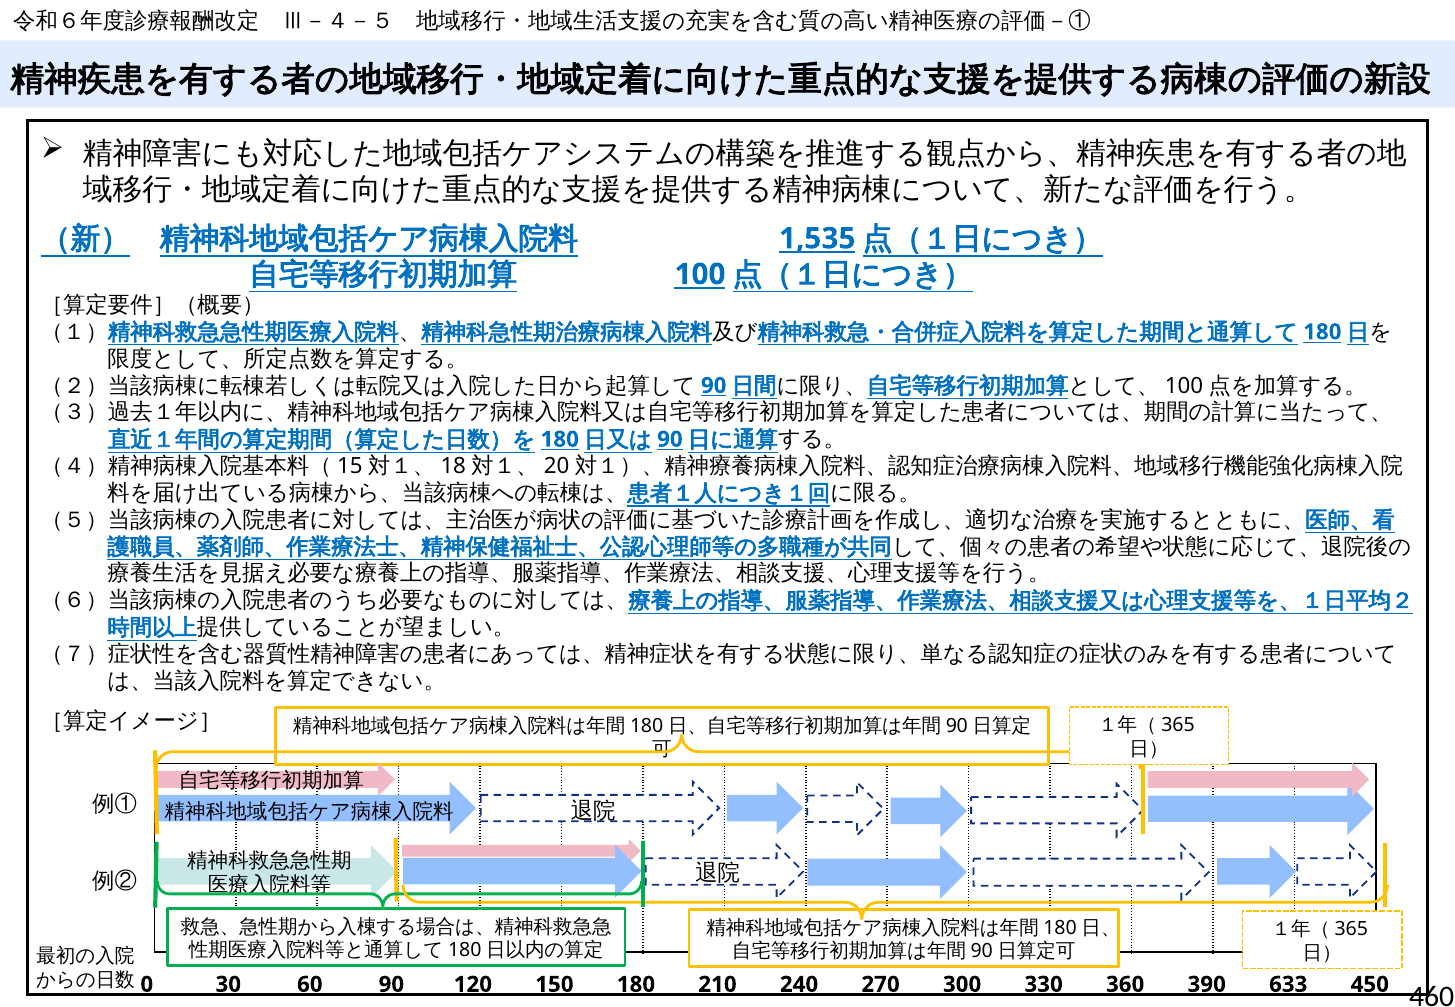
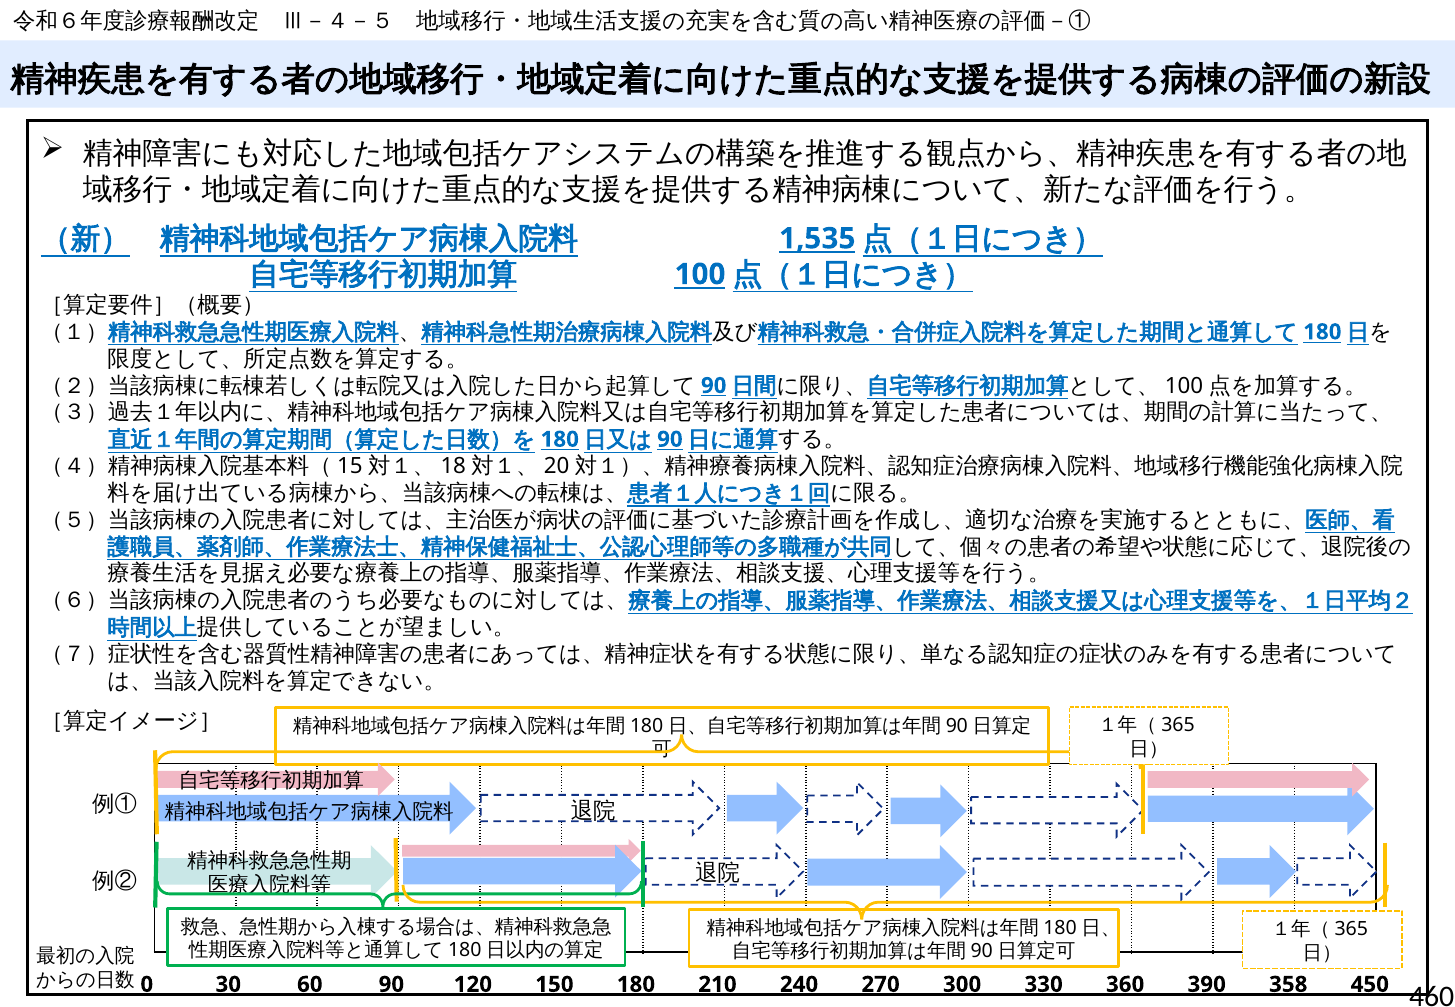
633: 633 -> 358 (1288, 985)
